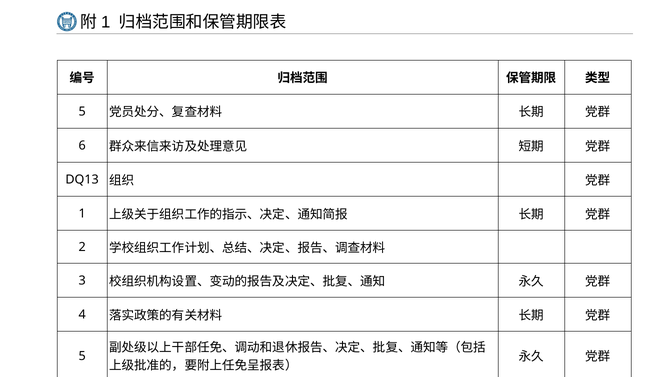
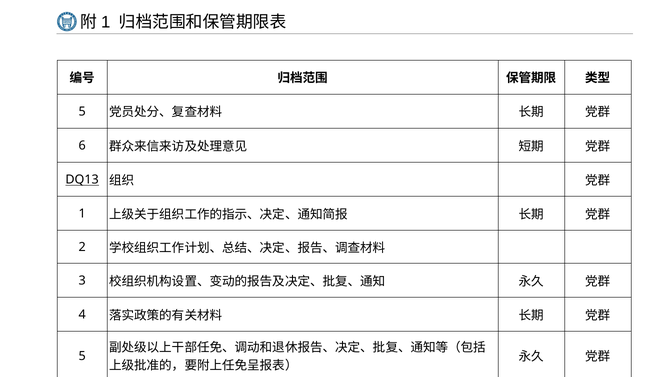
DQ13 underline: none -> present (82, 180)
